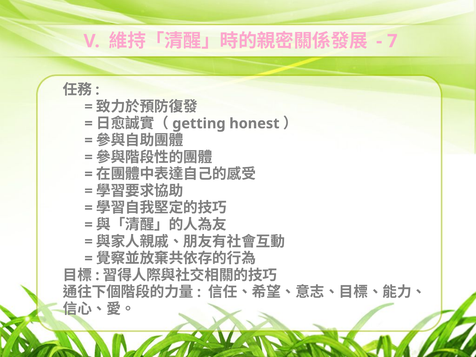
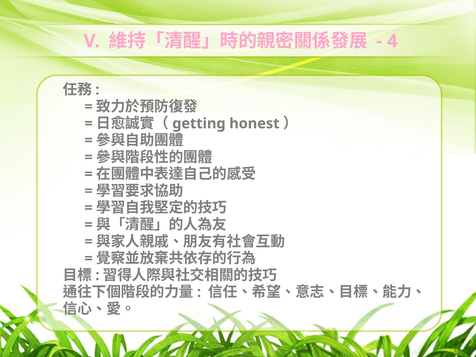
7: 7 -> 4 (392, 41)
